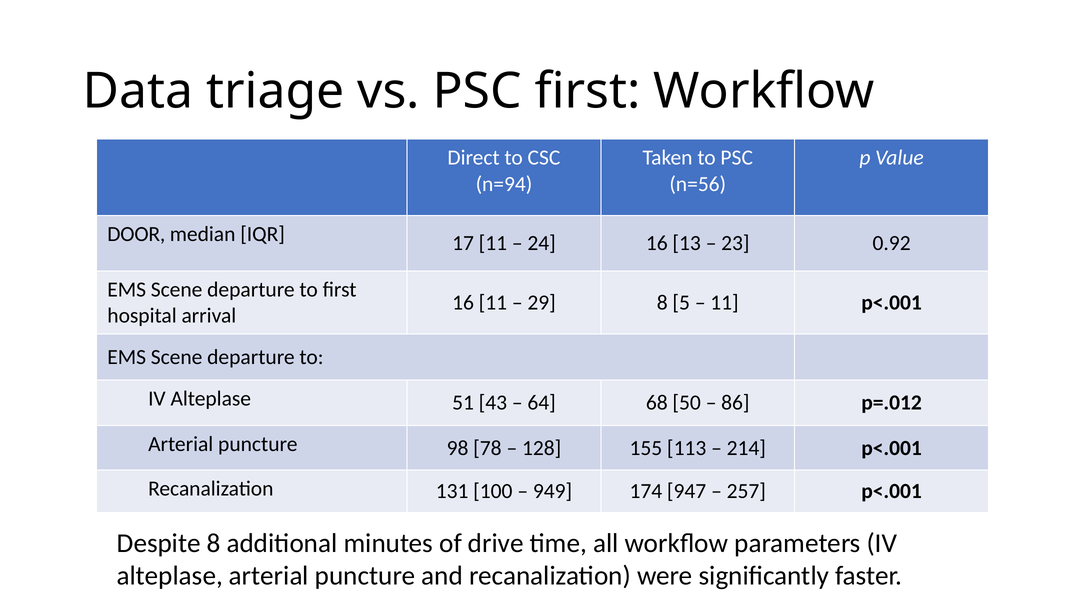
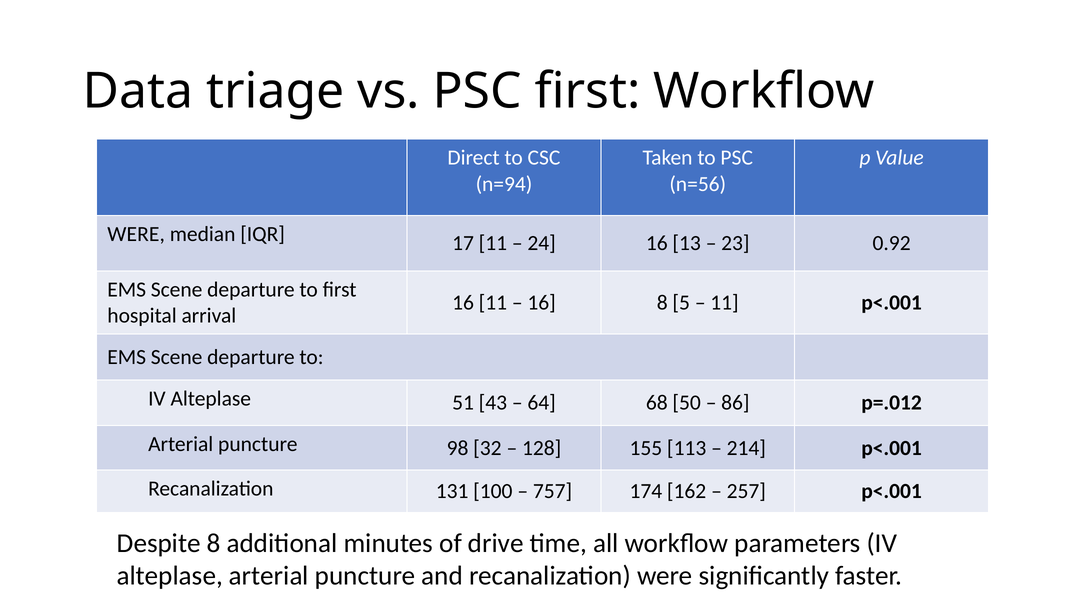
DOOR: DOOR -> WERE (136, 234)
29: 29 -> 16 (542, 303)
78: 78 -> 32 (487, 448)
949: 949 -> 757 (553, 491)
947: 947 -> 162 (687, 491)
